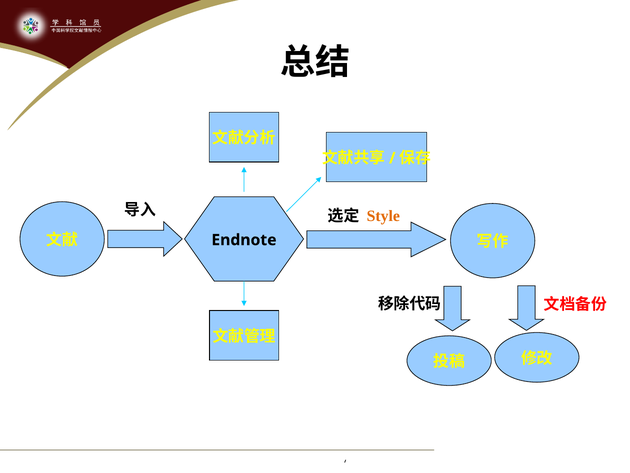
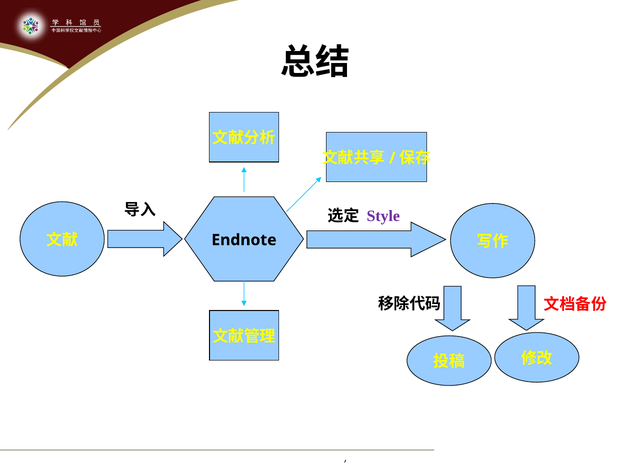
Style colour: orange -> purple (383, 216)
